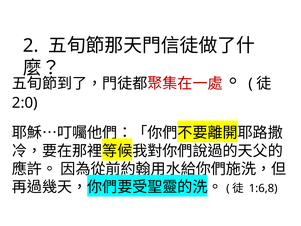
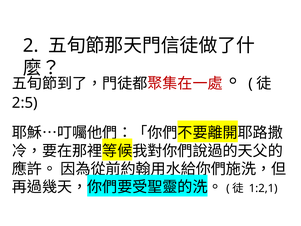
2:0: 2:0 -> 2:5 (25, 103)
1:6,8: 1:6,8 -> 1:2,1 (263, 188)
